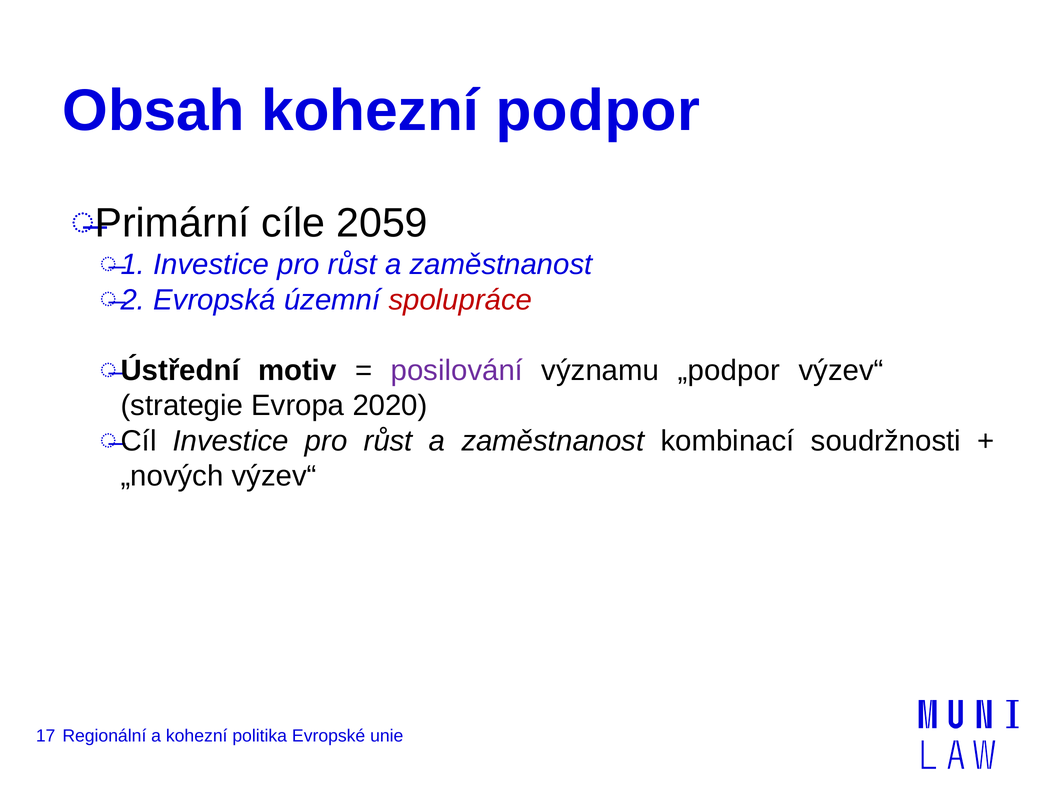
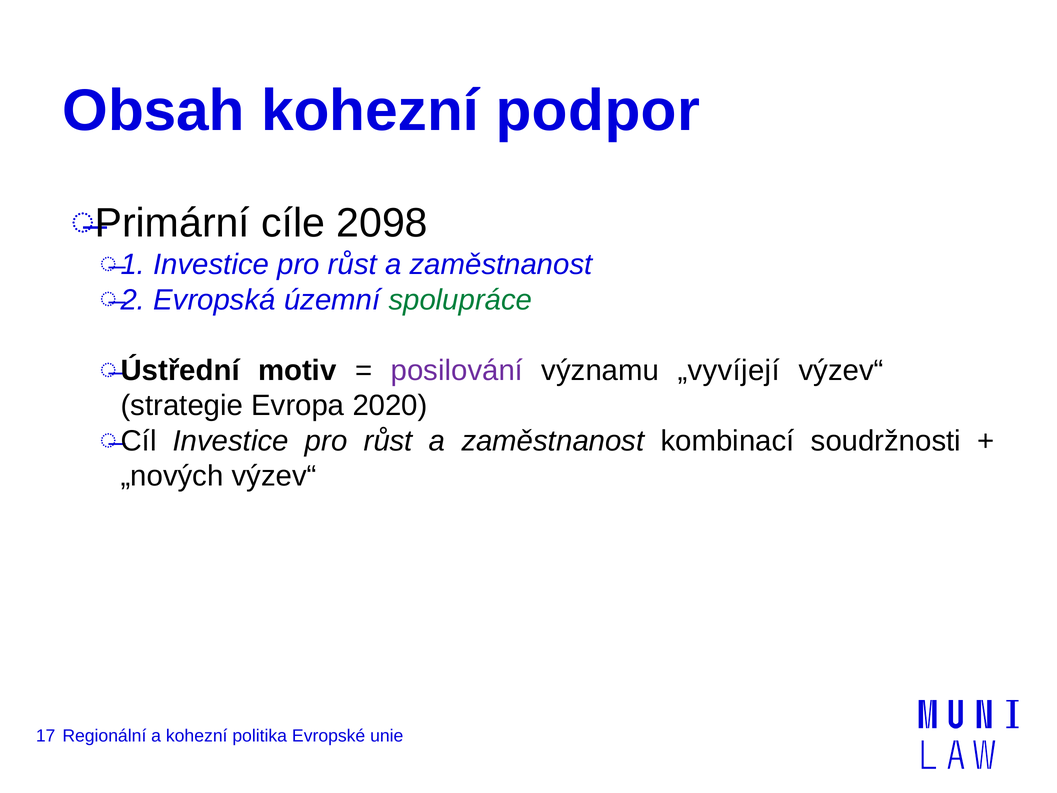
2059: 2059 -> 2098 (382, 223)
spolupráce colour: red -> green (460, 300)
„podpor: „podpor -> „vyvíjejí (729, 370)
